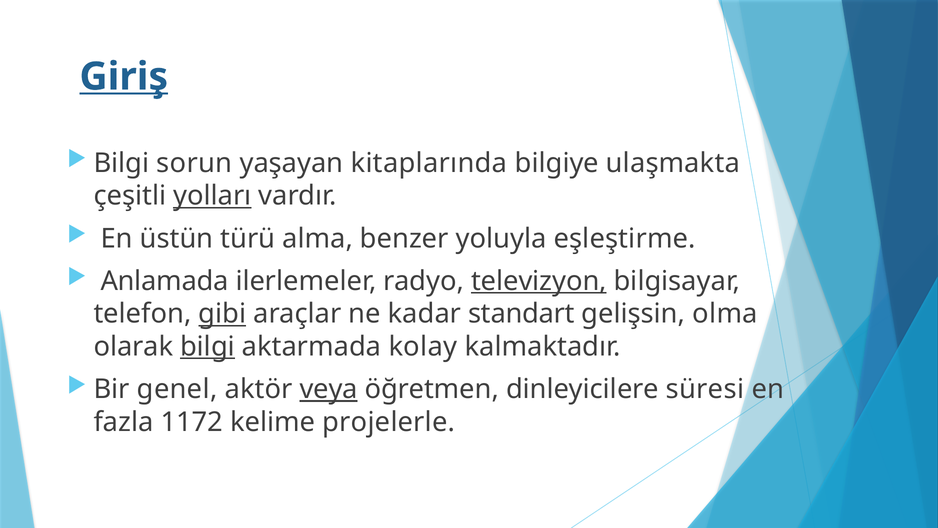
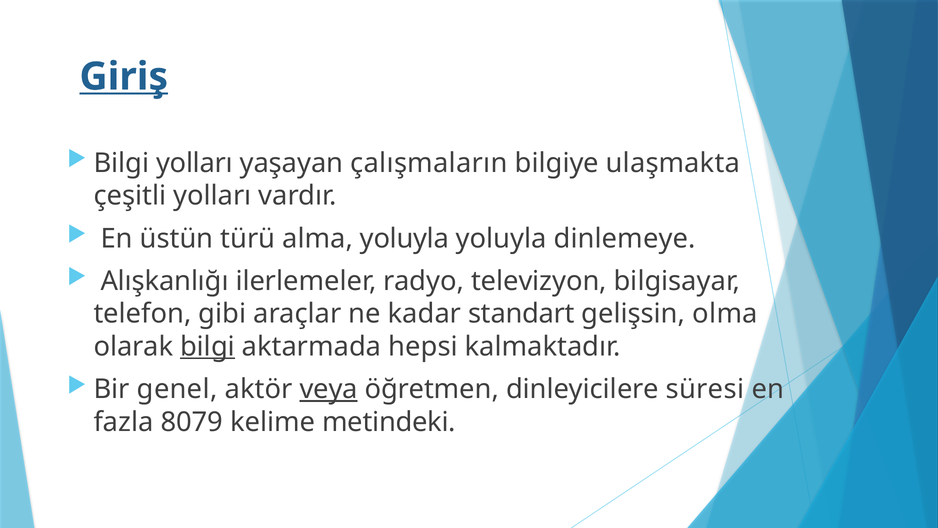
Bilgi sorun: sorun -> yolları (195, 163)
kitaplarında: kitaplarında -> çalışmaların (429, 163)
yolları underline: present -> none (212, 196)
alma benzer: benzer -> yoluyla (404, 238)
eşleştirme: eşleştirme -> dinlemeye (625, 238)
Anlamada: Anlamada -> Alışkanlığı (165, 281)
televizyon underline: present -> none (539, 281)
gibi underline: present -> none (222, 314)
kolay: kolay -> hepsi (423, 346)
1172: 1172 -> 8079 (192, 422)
projelerle: projelerle -> metindeki (389, 422)
